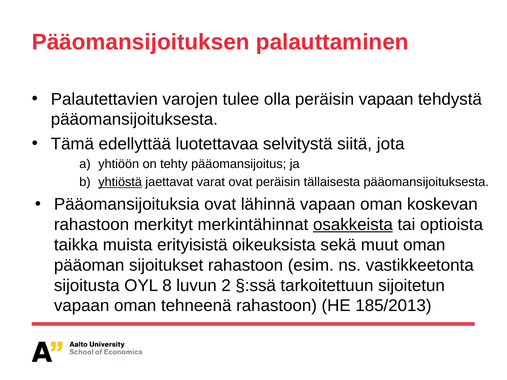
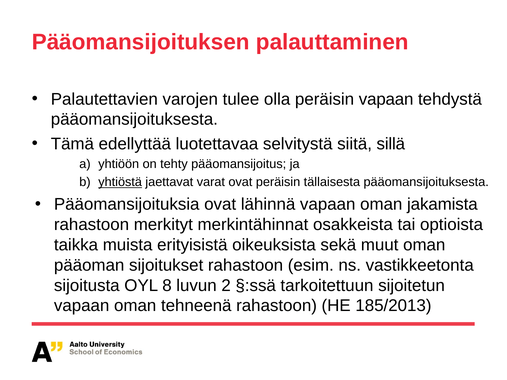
jota: jota -> sillä (391, 144)
koskevan: koskevan -> jakamista (442, 205)
osakkeista underline: present -> none (353, 225)
